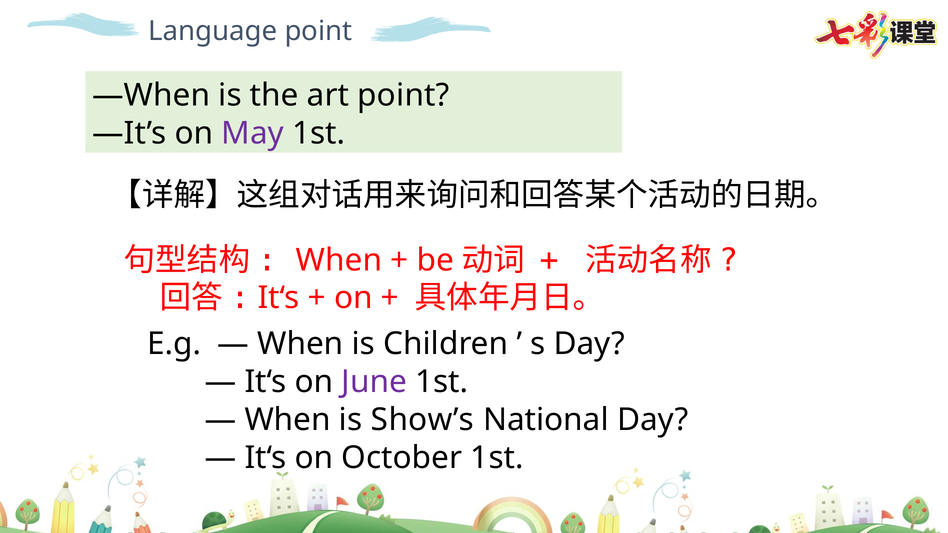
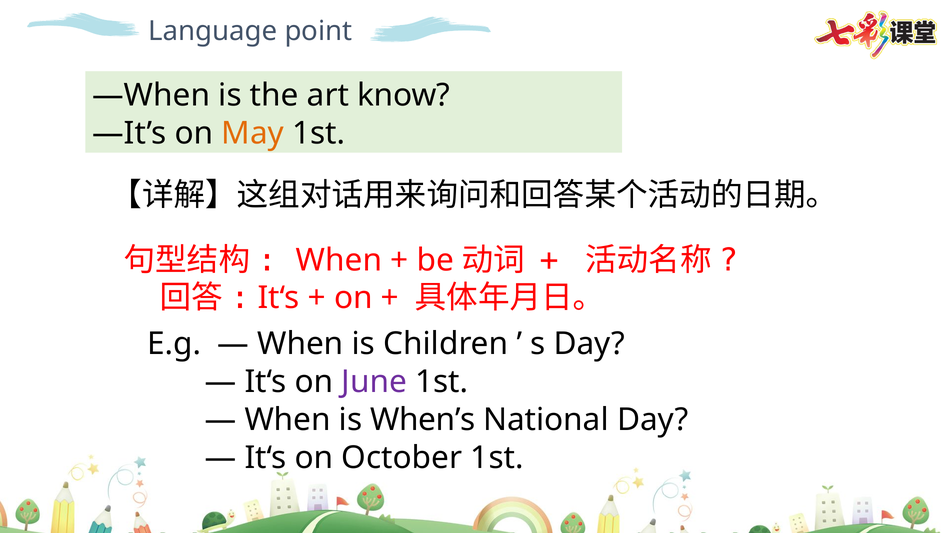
art point: point -> know (404, 95)
May colour: purple -> orange (253, 133)
Show’s: Show’s -> When’s (423, 420)
